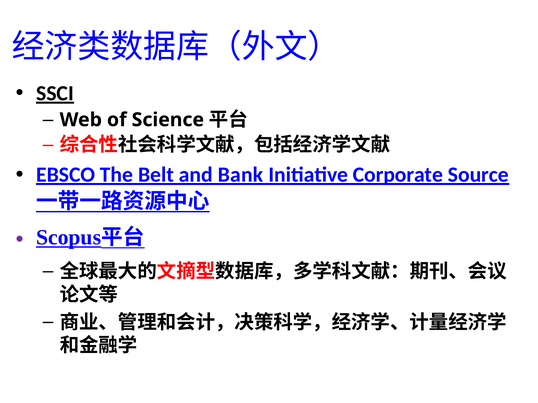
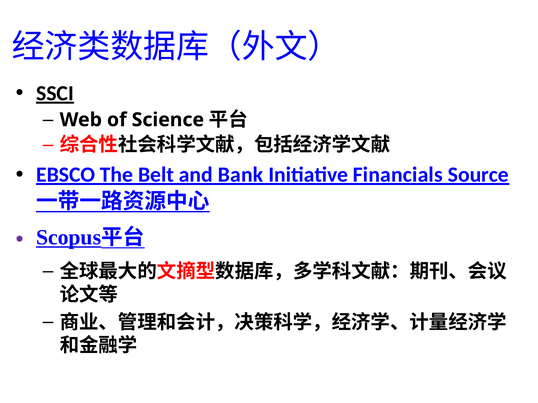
Corporate: Corporate -> Financials (398, 175)
